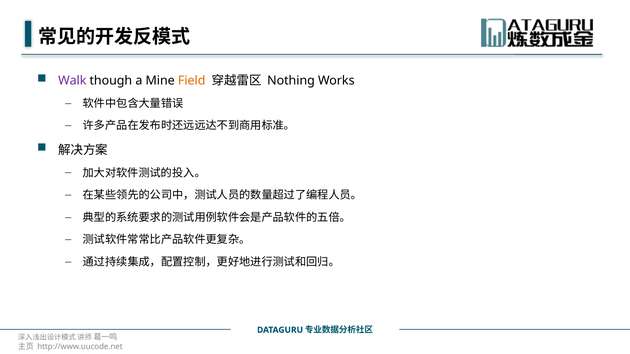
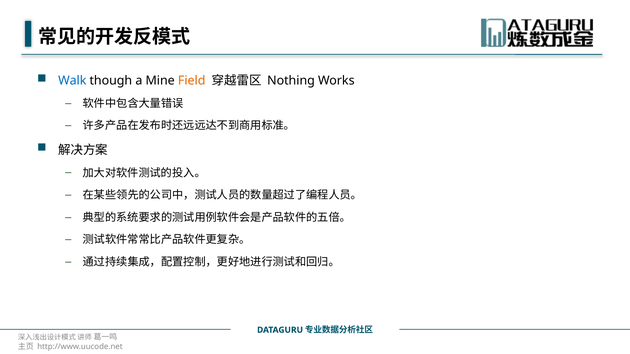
Walk colour: purple -> blue (72, 80)
